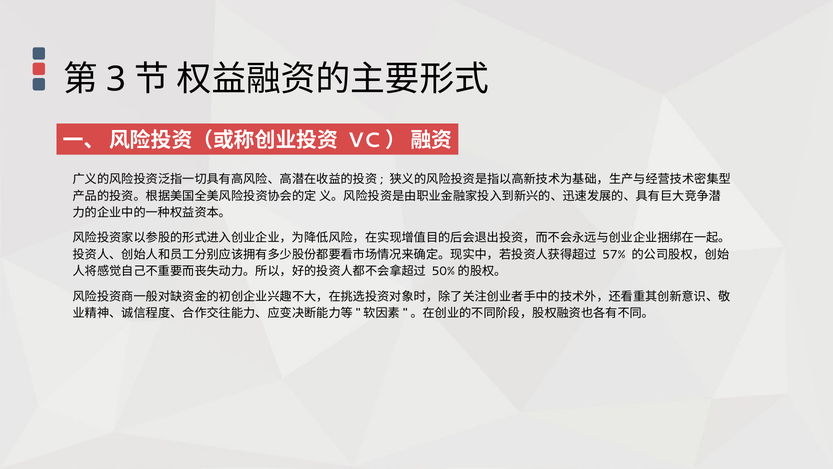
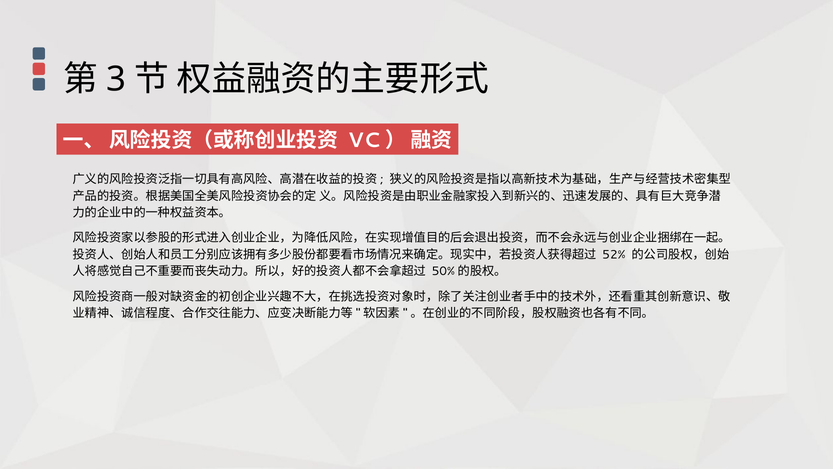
57%: 57% -> 52% (614, 254)
